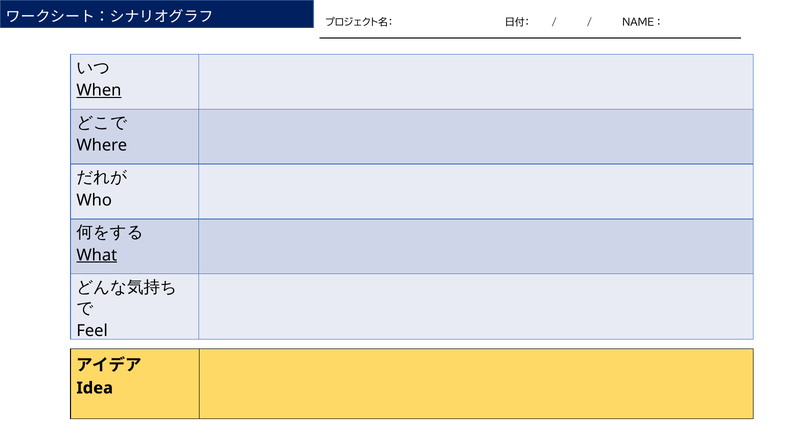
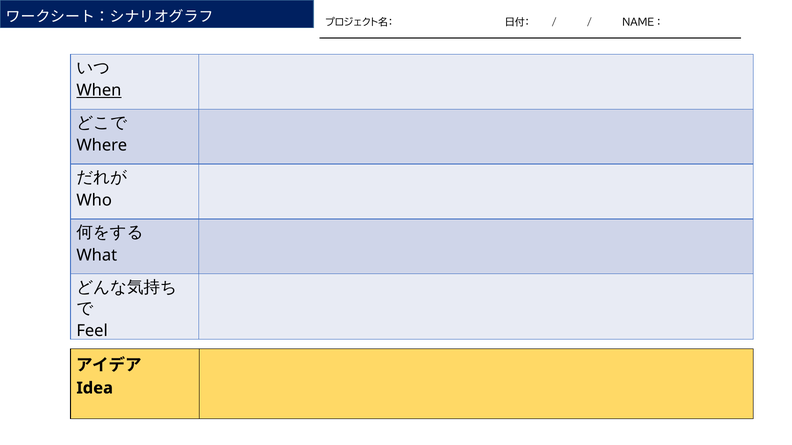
What underline: present -> none (97, 255)
